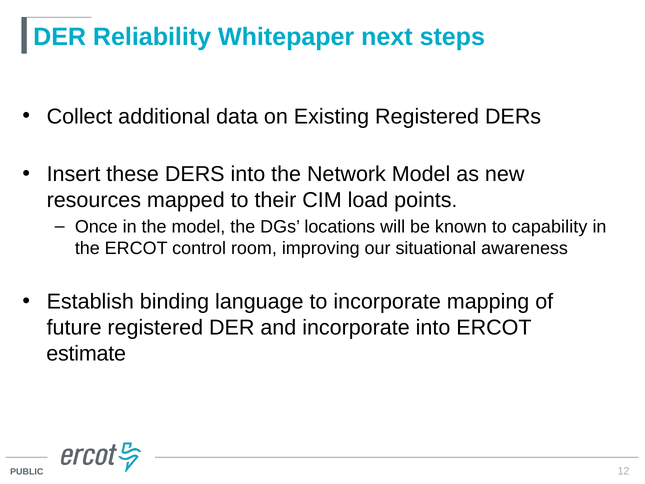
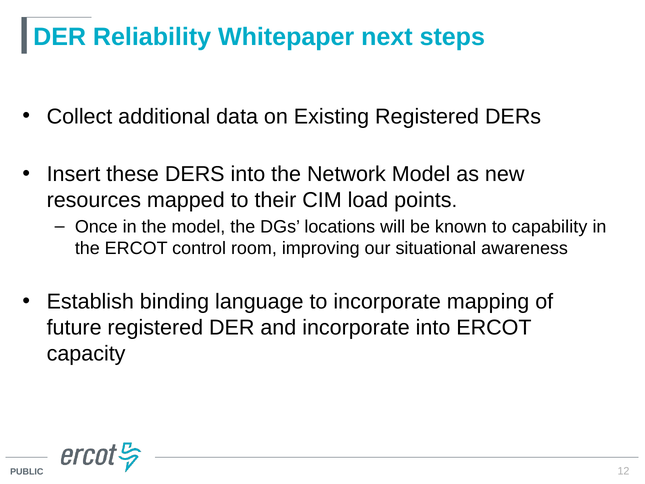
estimate: estimate -> capacity (86, 353)
